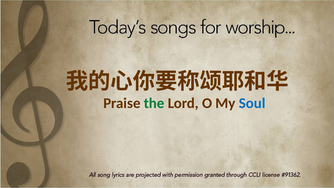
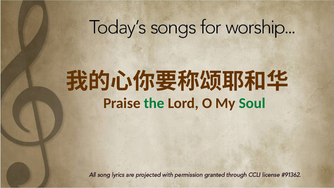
Soul colour: blue -> green (252, 103)
